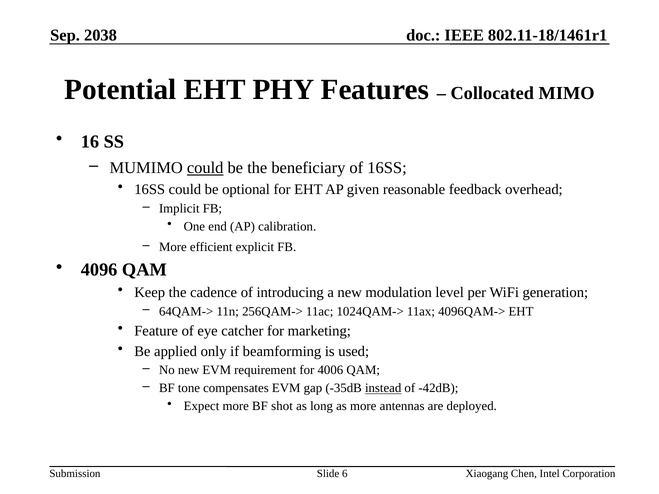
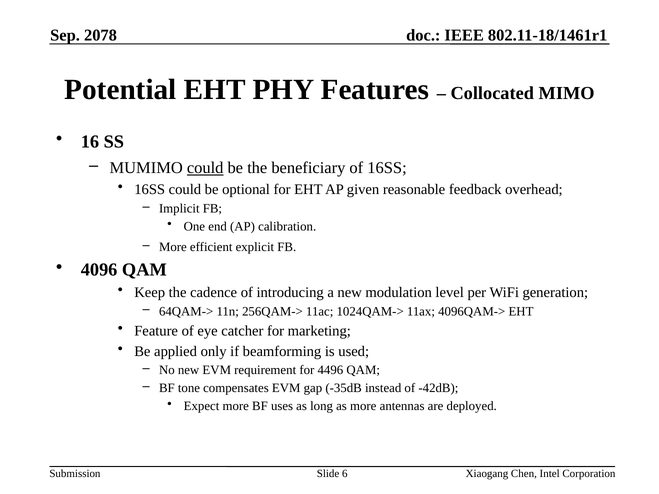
2038: 2038 -> 2078 (100, 35)
4006: 4006 -> 4496 (330, 370)
instead underline: present -> none (383, 388)
shot: shot -> uses (282, 406)
